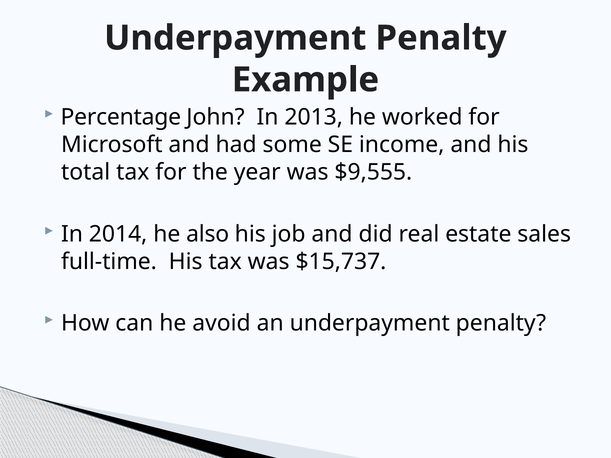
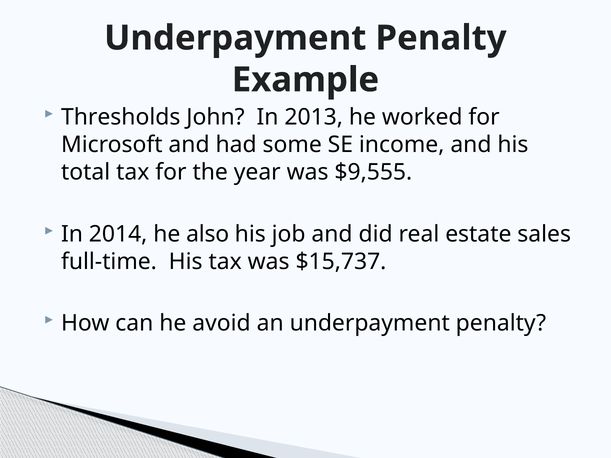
Percentage: Percentage -> Thresholds (121, 117)
